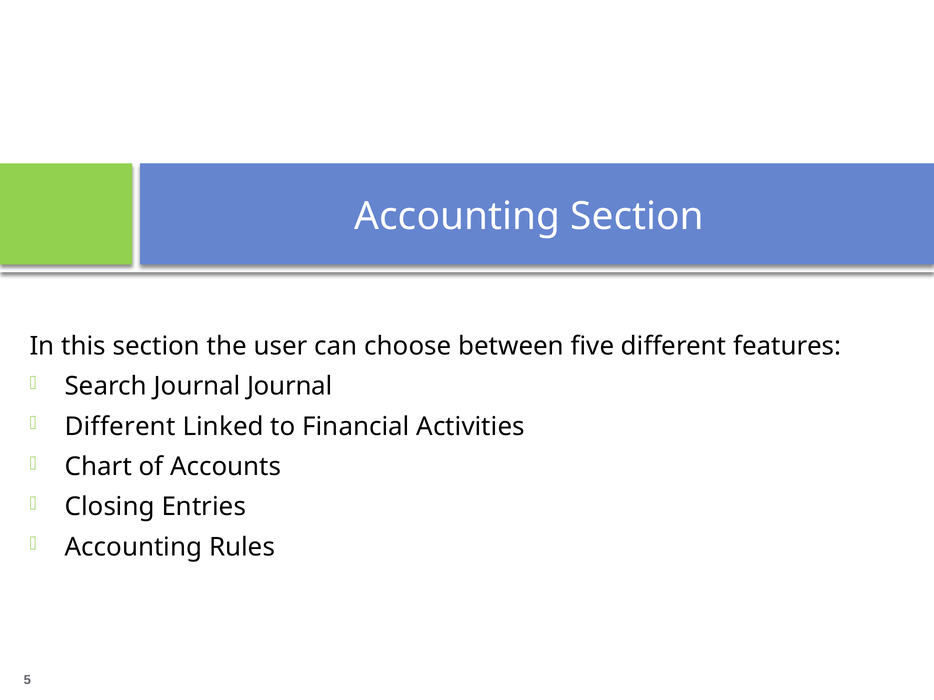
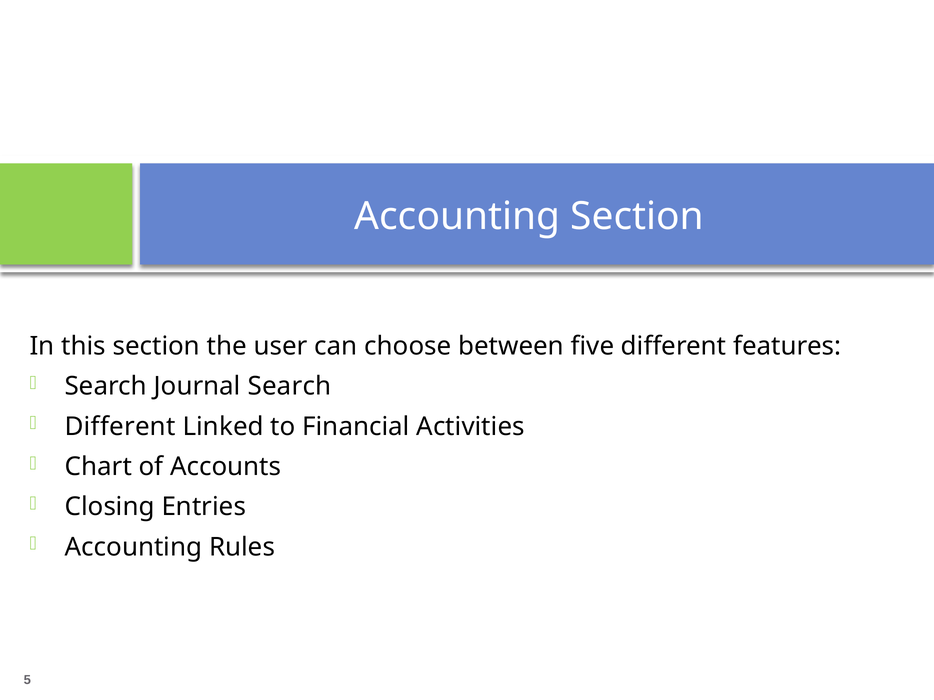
Journal Journal: Journal -> Search (290, 387)
